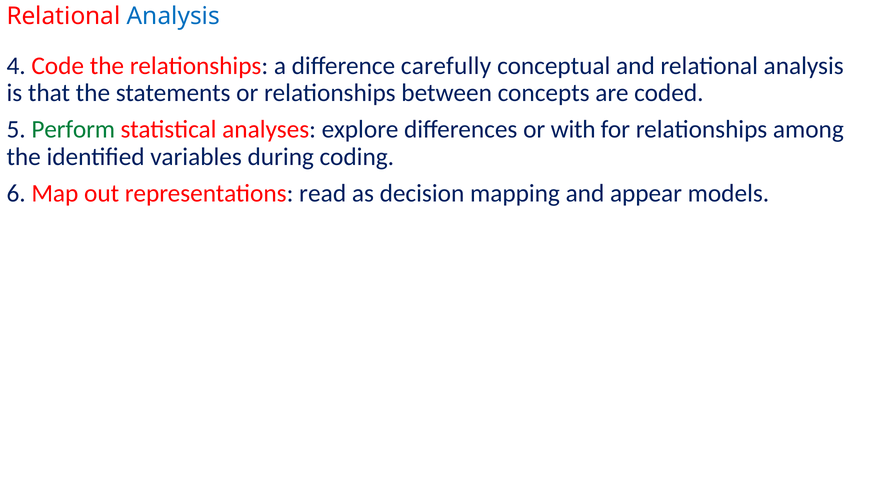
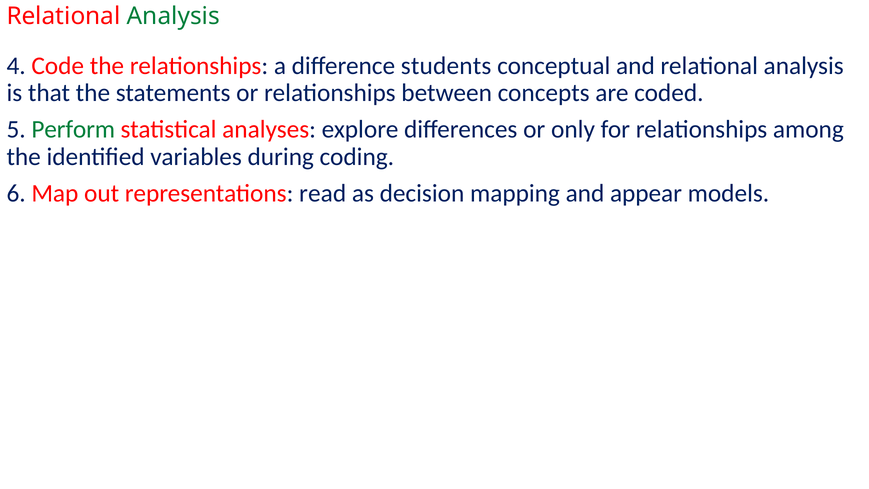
Analysis colour: blue -> green (173, 16)
carefully: carefully -> students (446, 66)
with: with -> only (573, 129)
